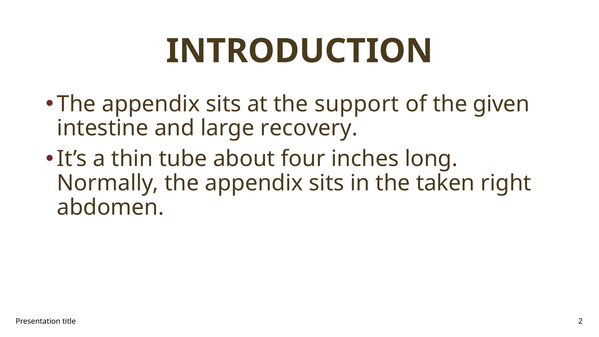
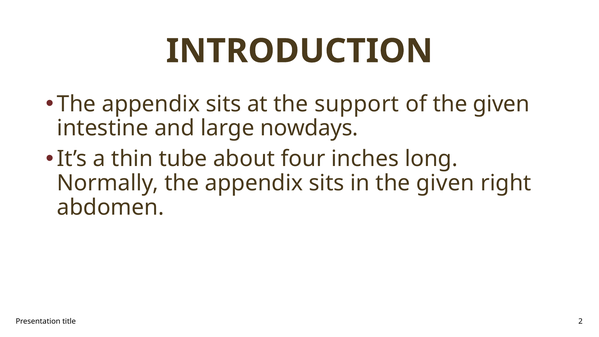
recovery: recovery -> nowdays (309, 128)
in the taken: taken -> given (445, 183)
